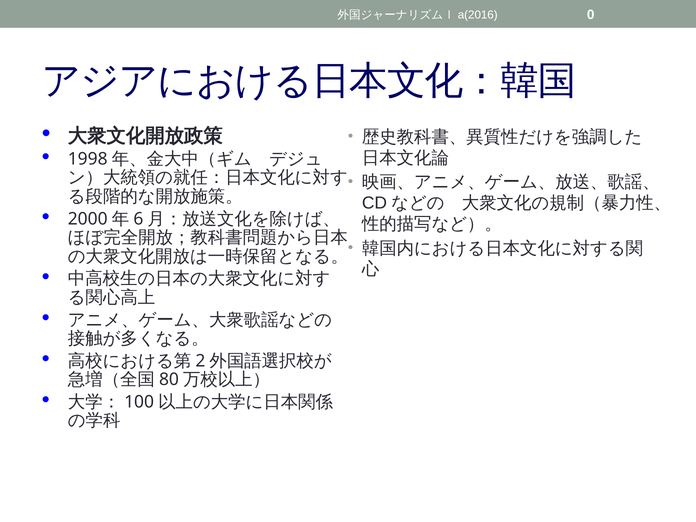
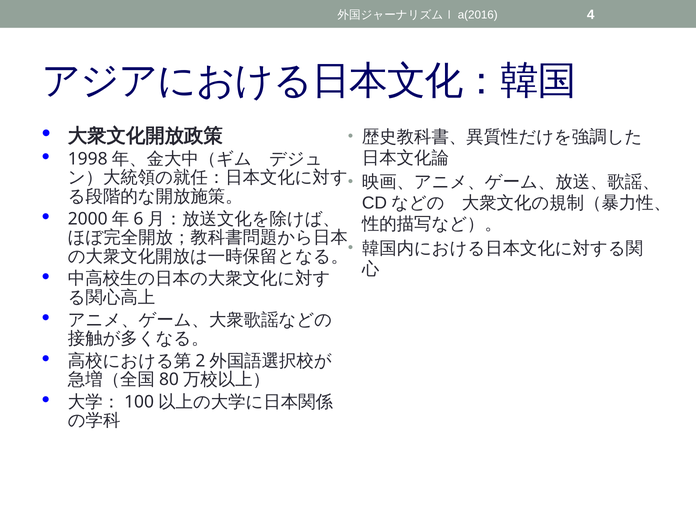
0: 0 -> 4 (591, 15)
